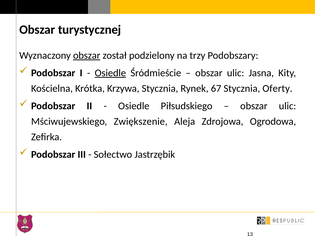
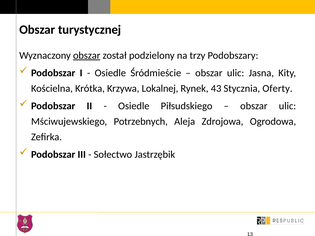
Osiedle underline: present -> none (110, 73)
Krzywa Stycznia: Stycznia -> Lokalnej (160, 89)
67: 67 -> 43 (216, 89)
Zwiększenie: Zwiększenie -> Potrzebnych (141, 122)
